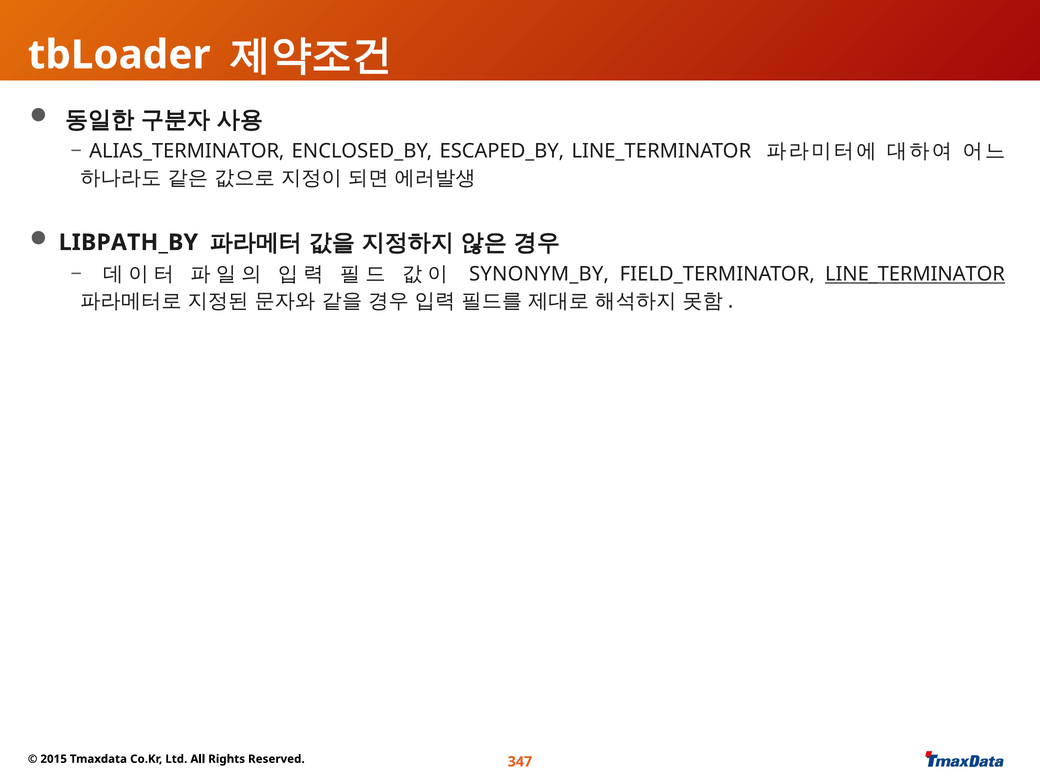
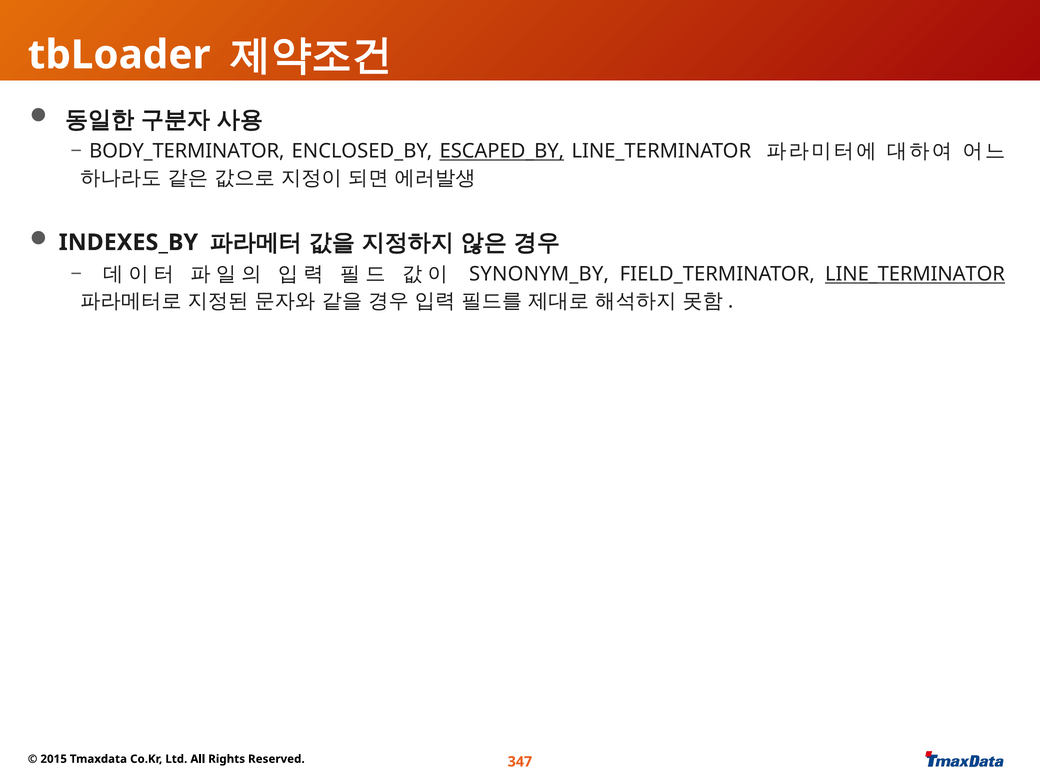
ALIAS_TERMINATOR: ALIAS_TERMINATOR -> BODY_TERMINATOR (187, 151)
ESCAPED_BY underline: none -> present (502, 151)
LIBPATH_BY: LIBPATH_BY -> INDEXES_BY (128, 242)
